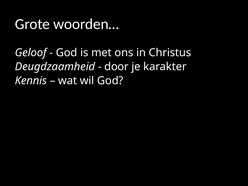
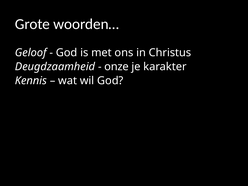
door: door -> onze (117, 67)
